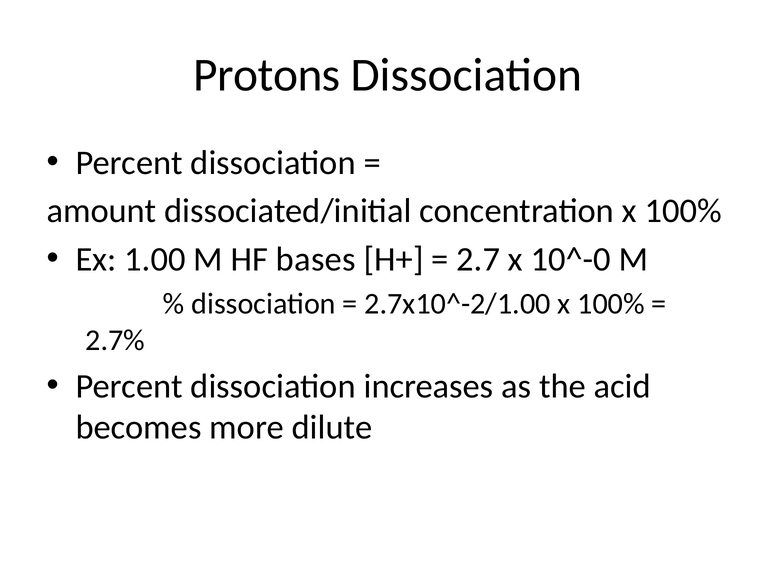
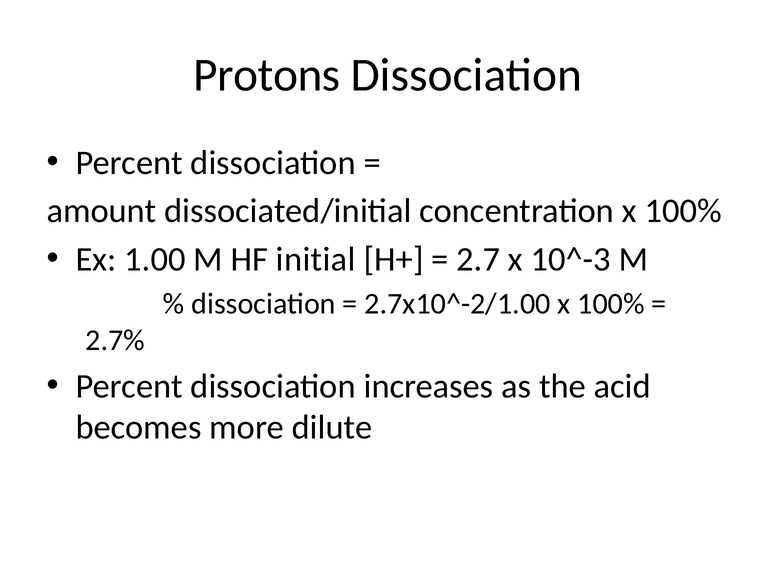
bases: bases -> initial (316, 259)
10^-0: 10^-0 -> 10^-3 (571, 259)
